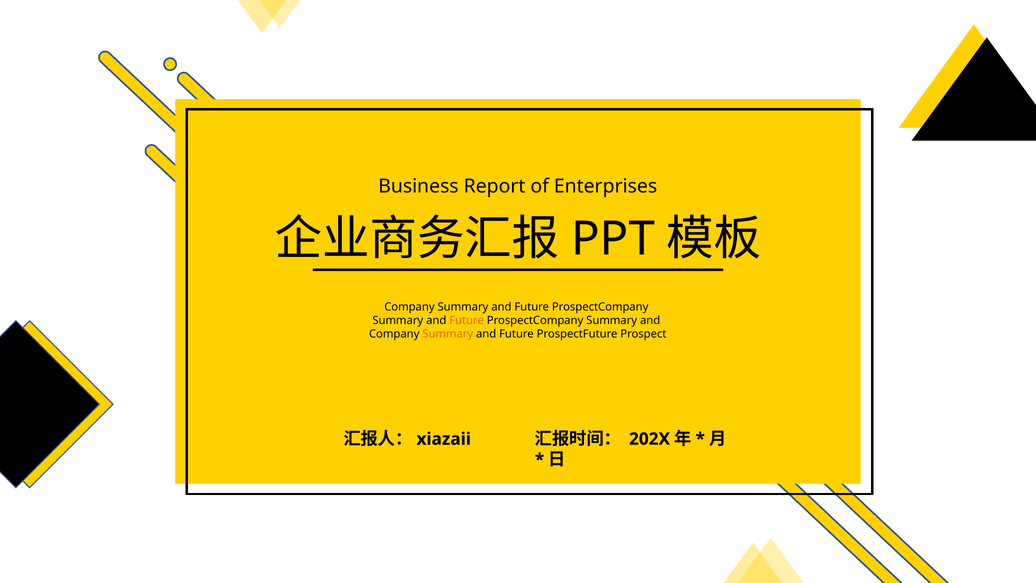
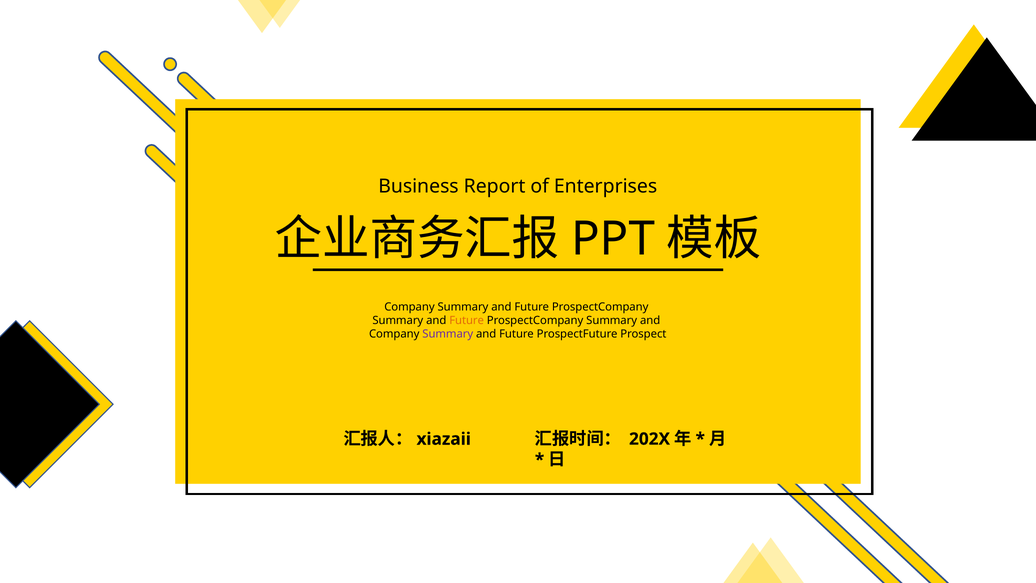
Summary colour: orange -> purple (448, 334)
